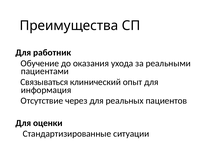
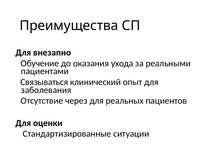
работник: работник -> внезапно (52, 53)
информация: информация -> заболевания (46, 90)
